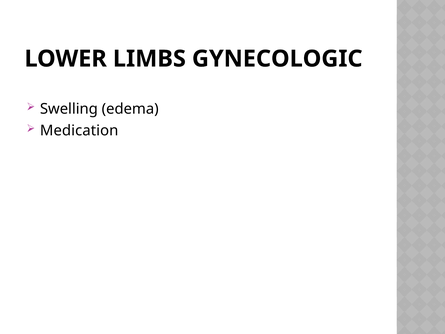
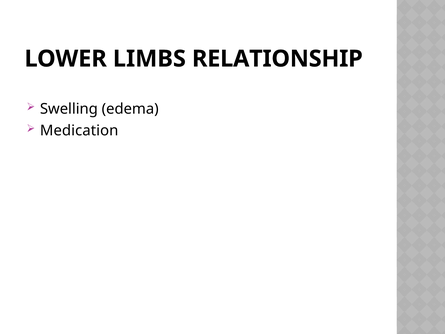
GYNECOLOGIC: GYNECOLOGIC -> RELATIONSHIP (277, 59)
